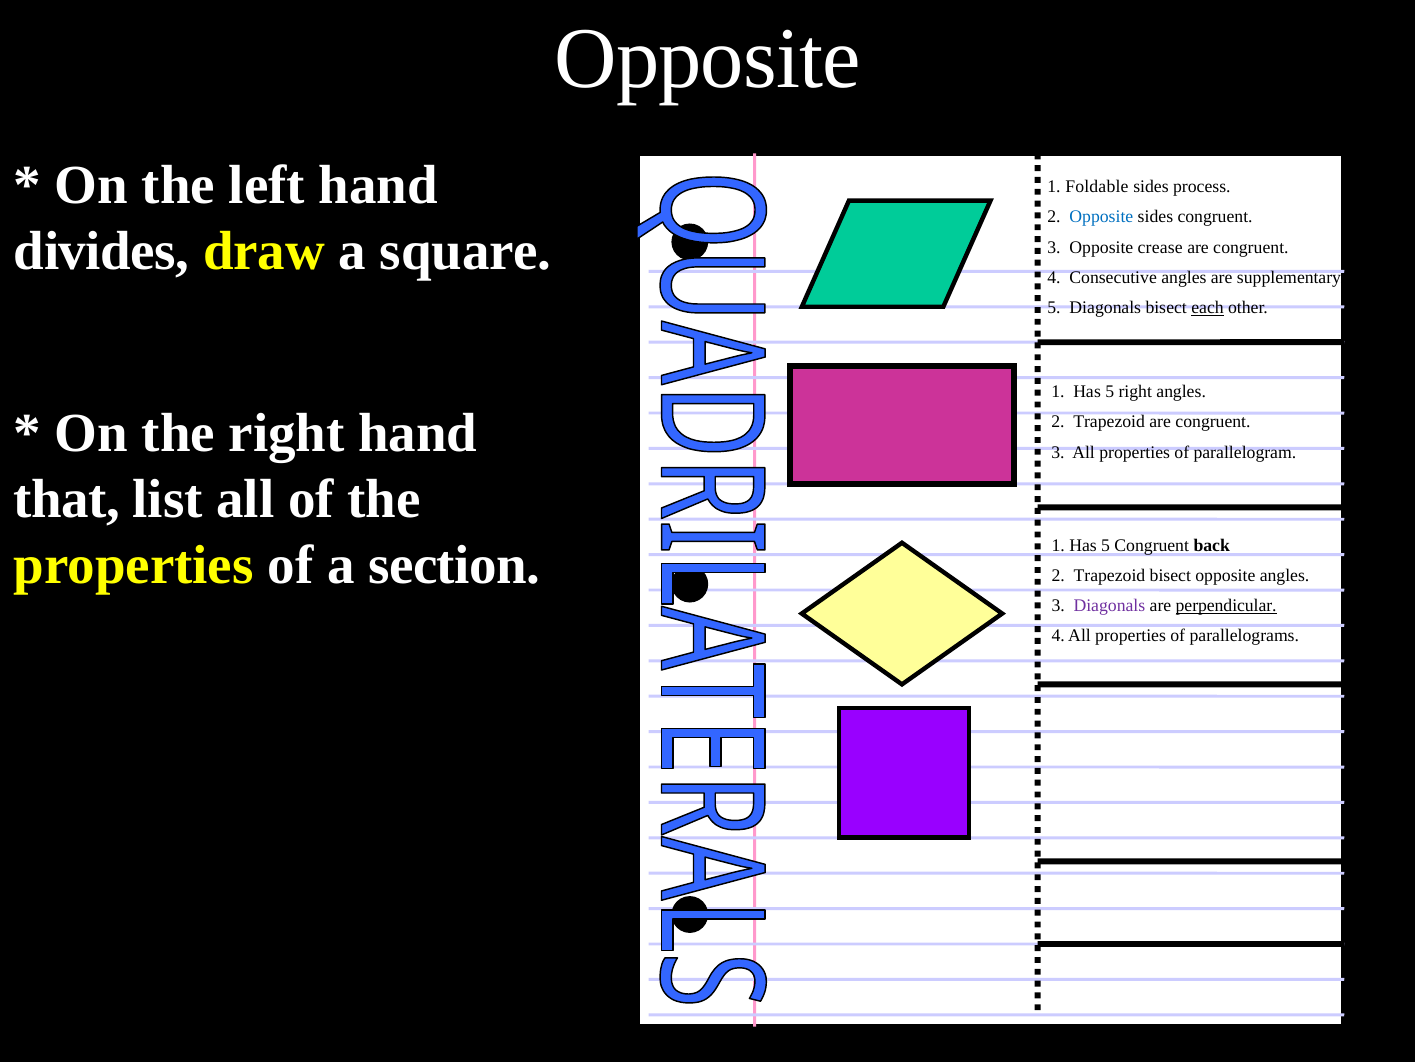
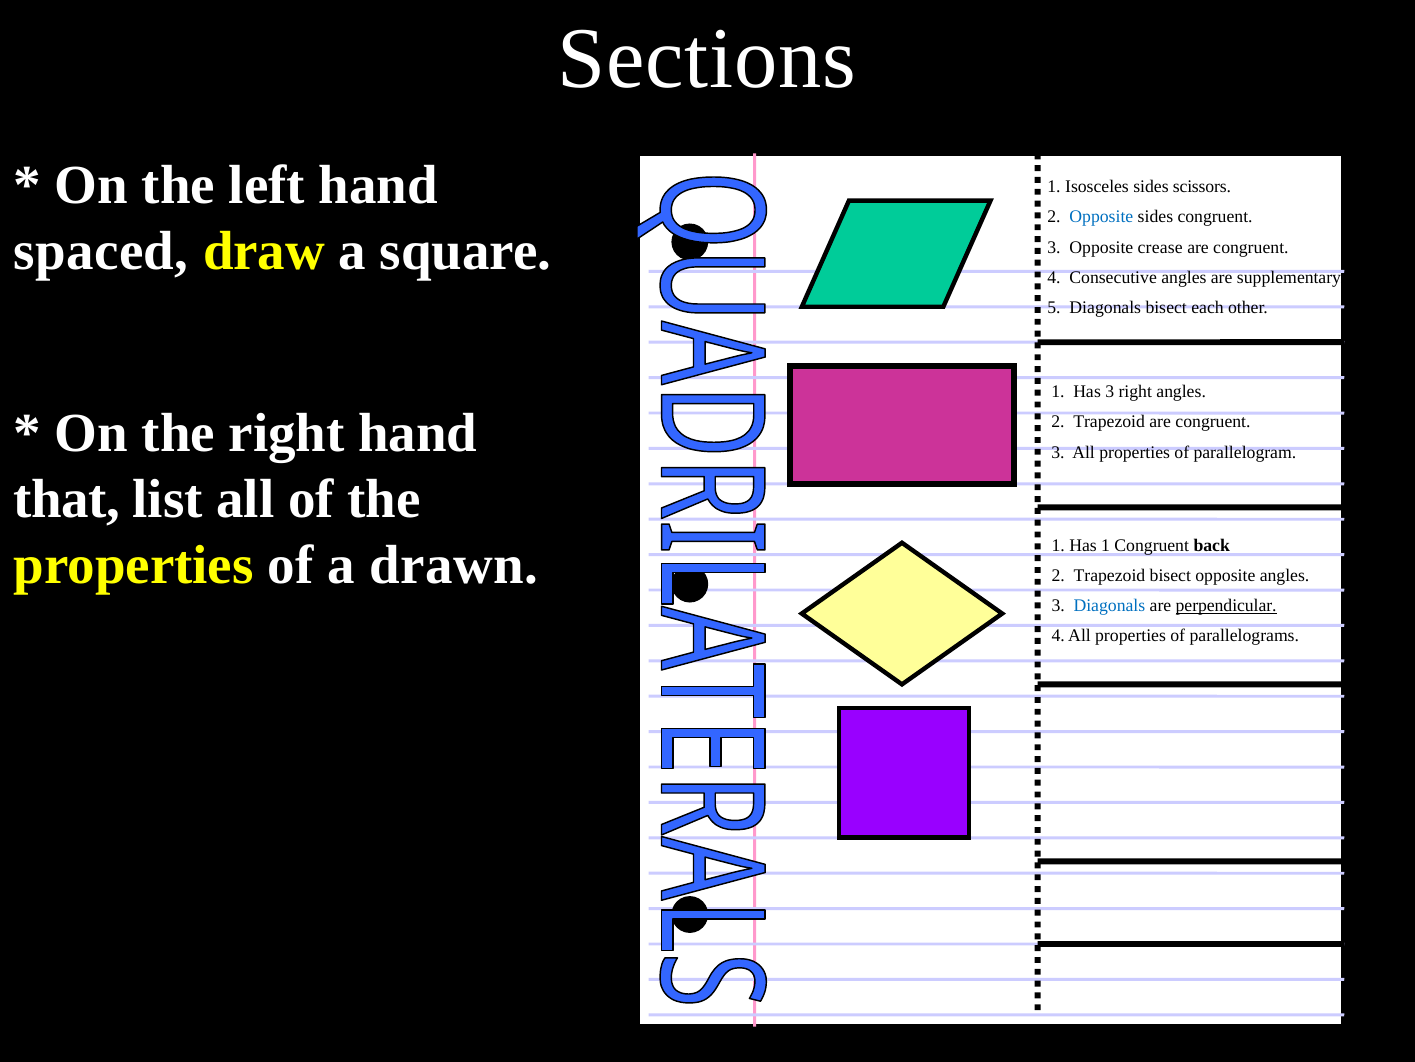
Opposite: Opposite -> Sections (707, 59)
Foldable: Foldable -> Isosceles (1097, 187)
process: process -> scissors (1202, 187)
divides: divides -> spaced (101, 251)
each underline: present -> none (1208, 307)
5: 5 -> 3 (1110, 392)
5: 5 -> 1 (1106, 545)
section: section -> drawn (454, 565)
Diagonals colour: purple -> blue (1109, 605)
